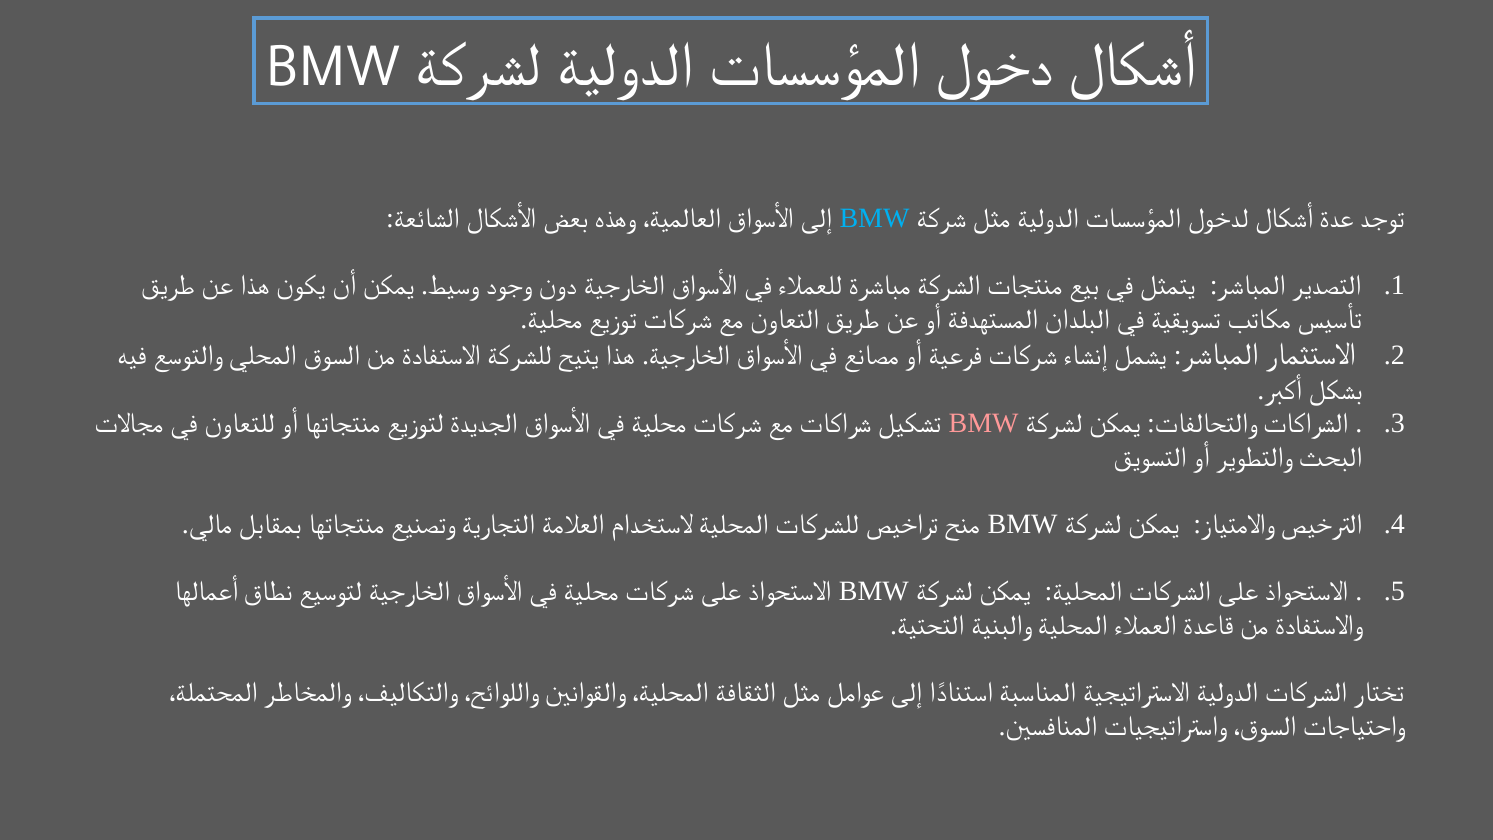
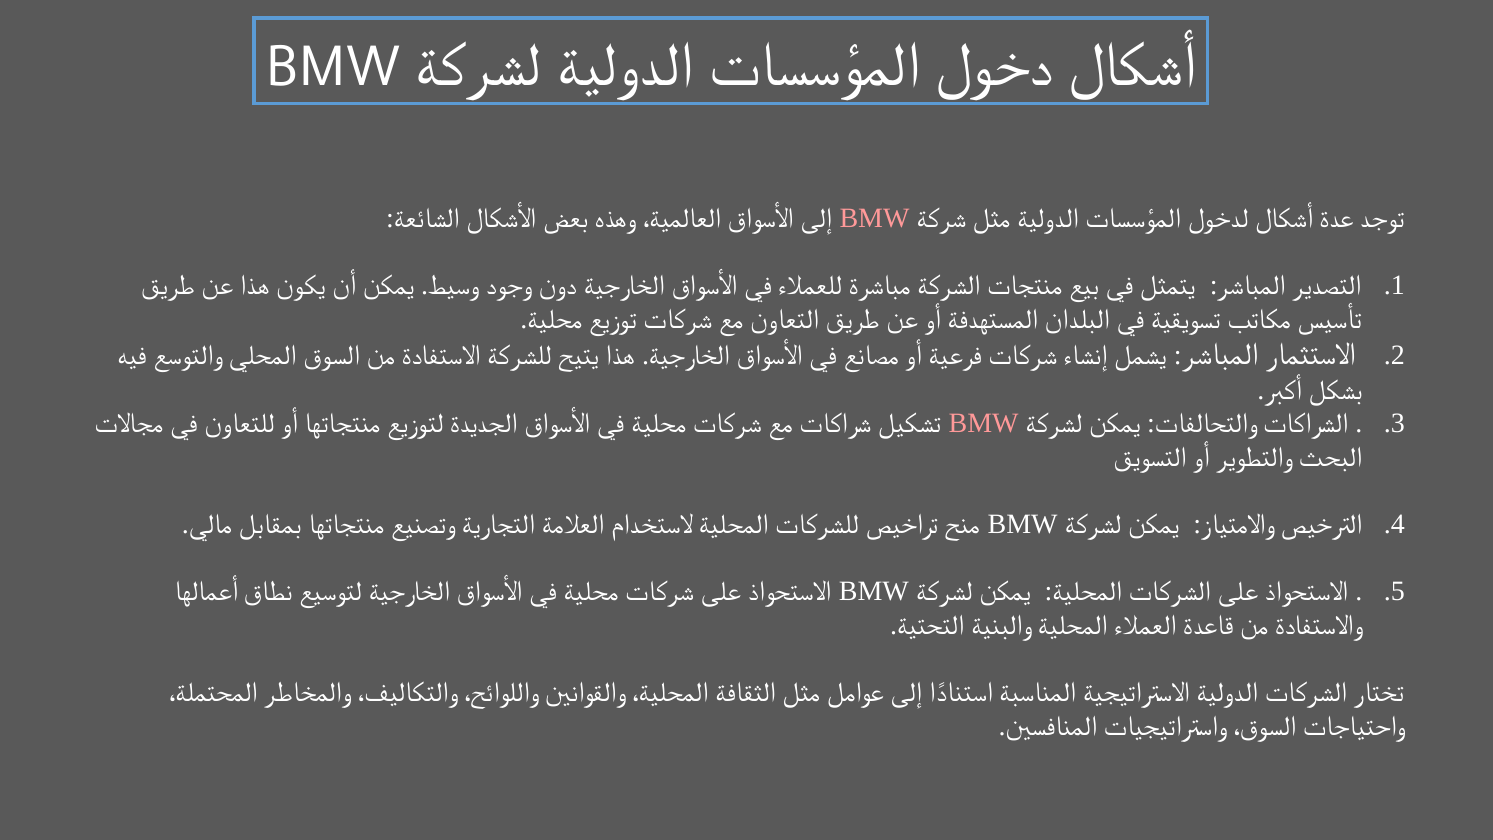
BMW colour: light blue -> pink (874, 218)
